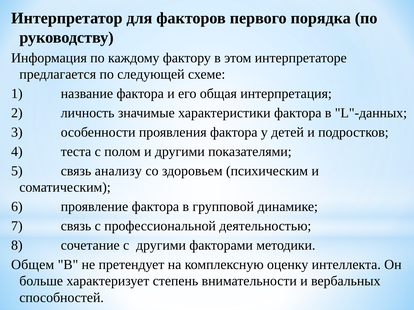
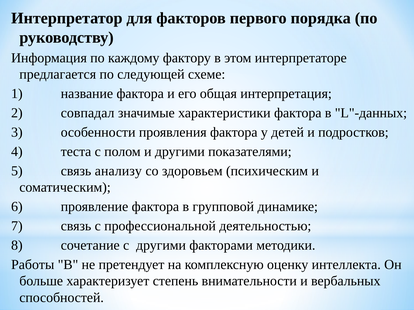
личность: личность -> совпадал (88, 113)
Общем: Общем -> Работы (33, 265)
